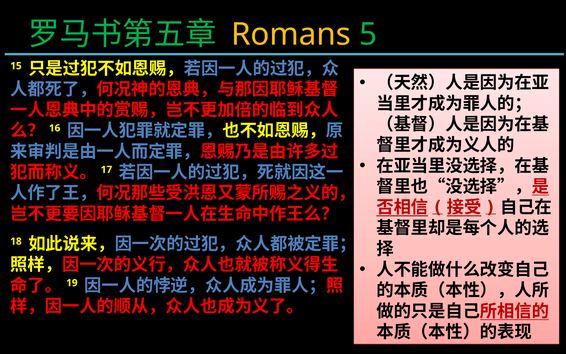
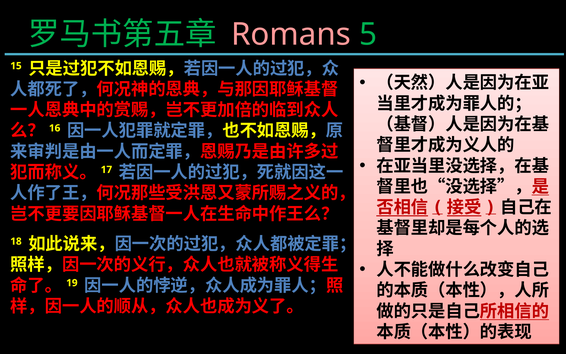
Romans colour: yellow -> pink (291, 34)
